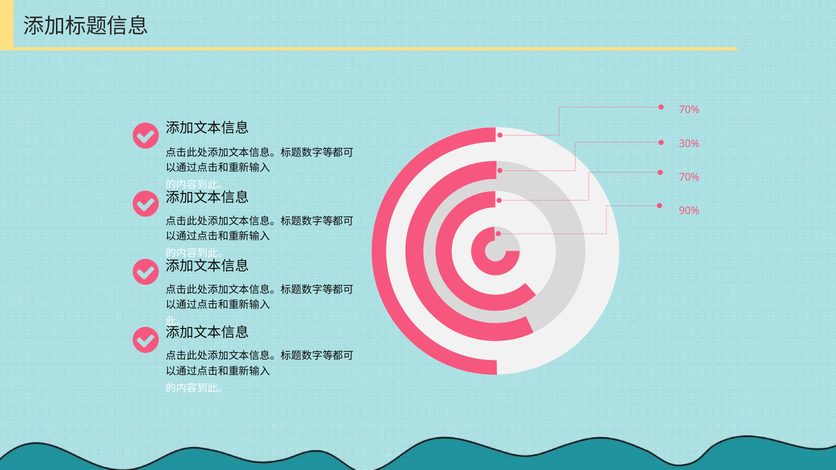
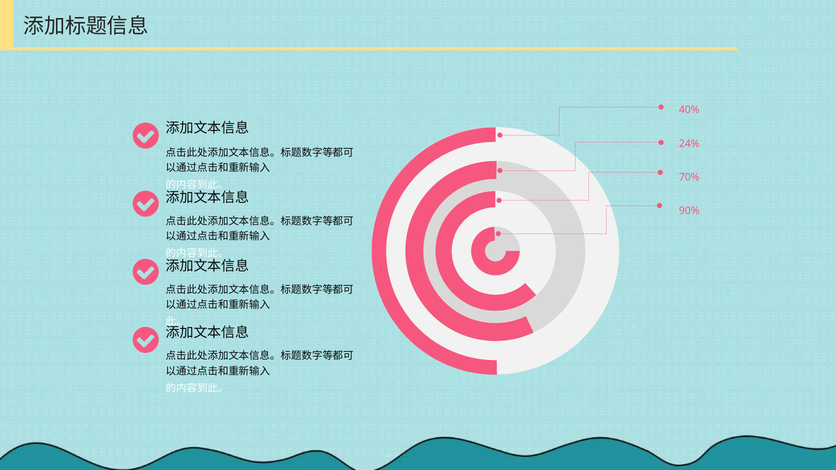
70%: 70% -> 40% (689, 110)
30%: 30% -> 24% (689, 144)
